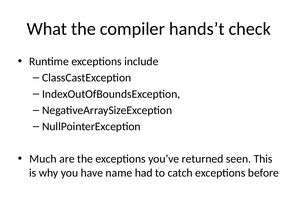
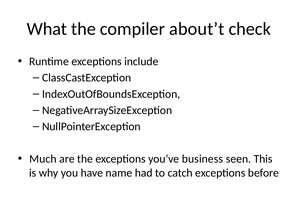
hands’t: hands’t -> about’t (197, 29)
returned: returned -> business (203, 159)
